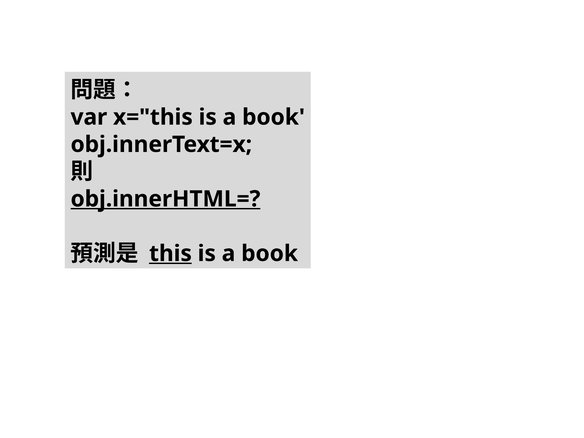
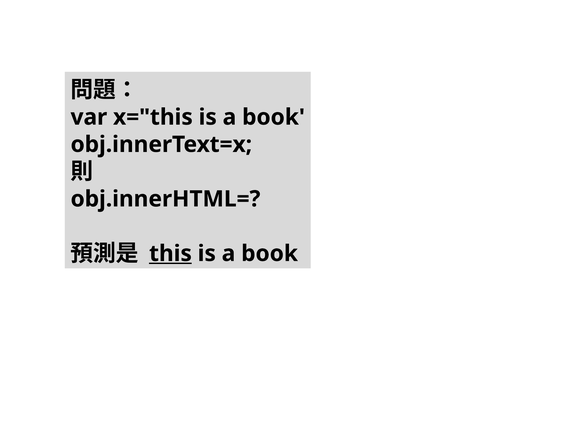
obj.innerHTML= underline: present -> none (165, 199)
